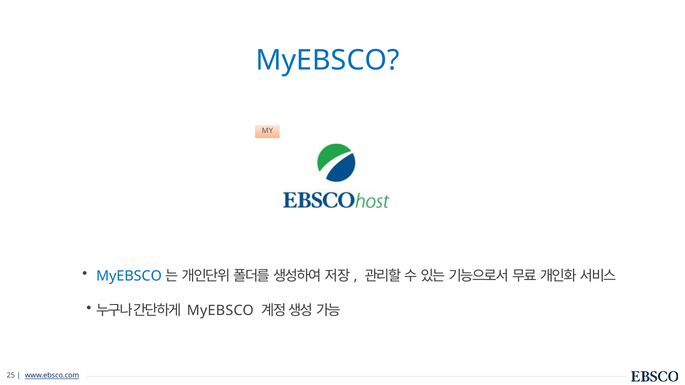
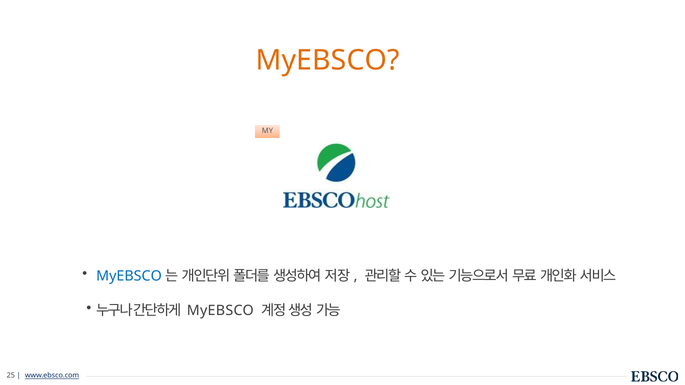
MyEBSCO colour: blue -> orange (328, 60)
